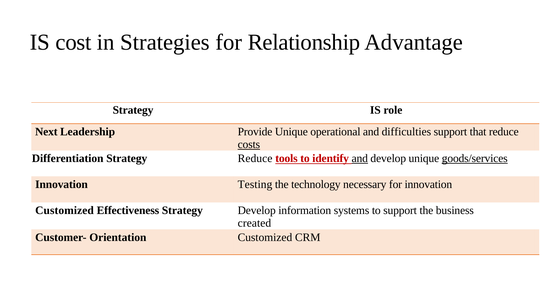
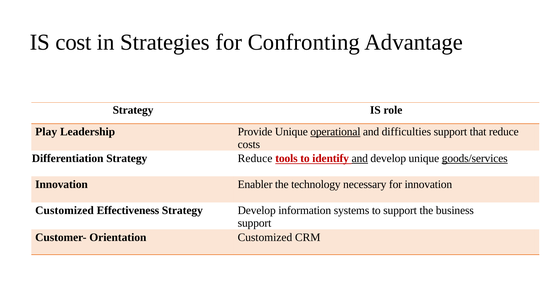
Relationship: Relationship -> Confronting (304, 42)
Next: Next -> Play (46, 132)
operational underline: none -> present (335, 132)
costs underline: present -> none (249, 144)
Testing: Testing -> Enabler (255, 184)
created: created -> support (255, 223)
